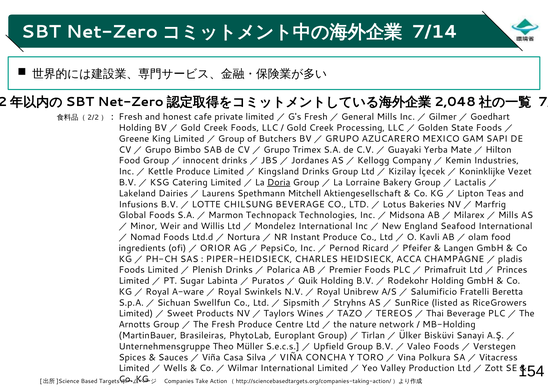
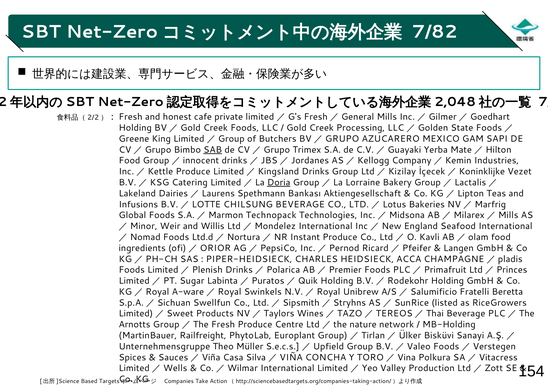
7/14: 7/14 -> 7/82 (435, 32)
SAB underline: none -> present (213, 150)
Mitchell: Mitchell -> Bankası (304, 194)
Brasileiras: Brasileiras -> Railfreight (203, 336)
